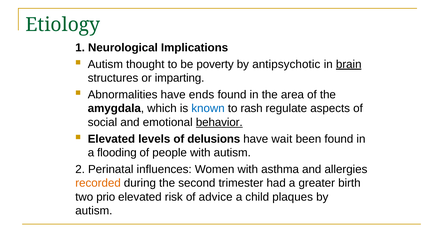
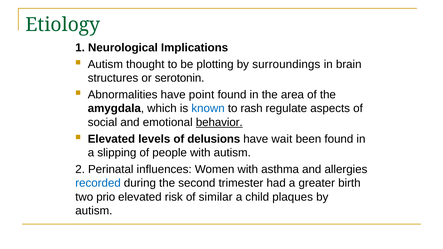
poverty: poverty -> plotting (215, 64)
antipsychotic: antipsychotic -> surroundings (286, 64)
brain underline: present -> none (349, 64)
imparting: imparting -> serotonin (180, 78)
ends: ends -> point (202, 95)
flooding: flooding -> slipping (117, 153)
recorded colour: orange -> blue (98, 183)
advice: advice -> similar (216, 197)
